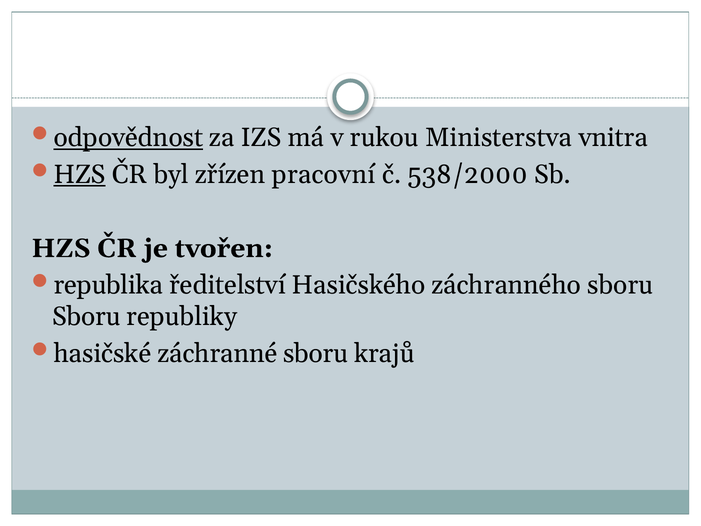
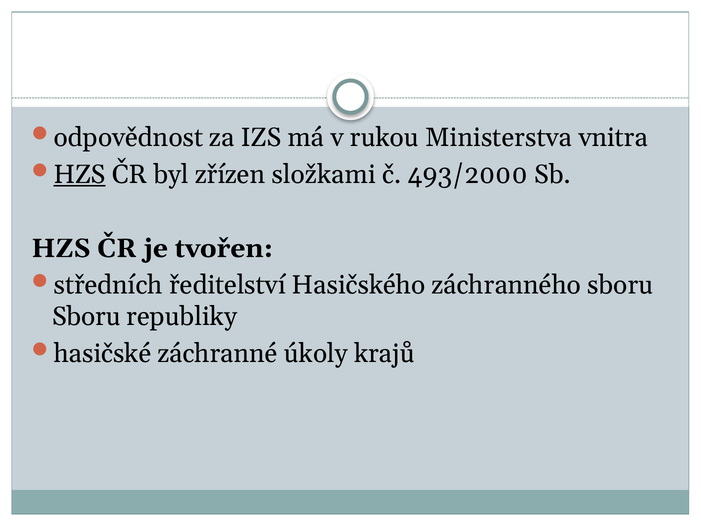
odpovědnost underline: present -> none (128, 138)
pracovní: pracovní -> složkami (324, 175)
538/2000: 538/2000 -> 493/2000 (468, 175)
republika: republika -> středních (108, 285)
záchranné sboru: sboru -> úkoly (316, 353)
